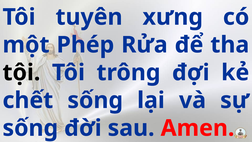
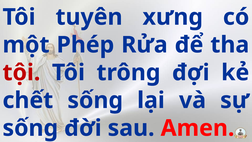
tội colour: black -> red (21, 72)
